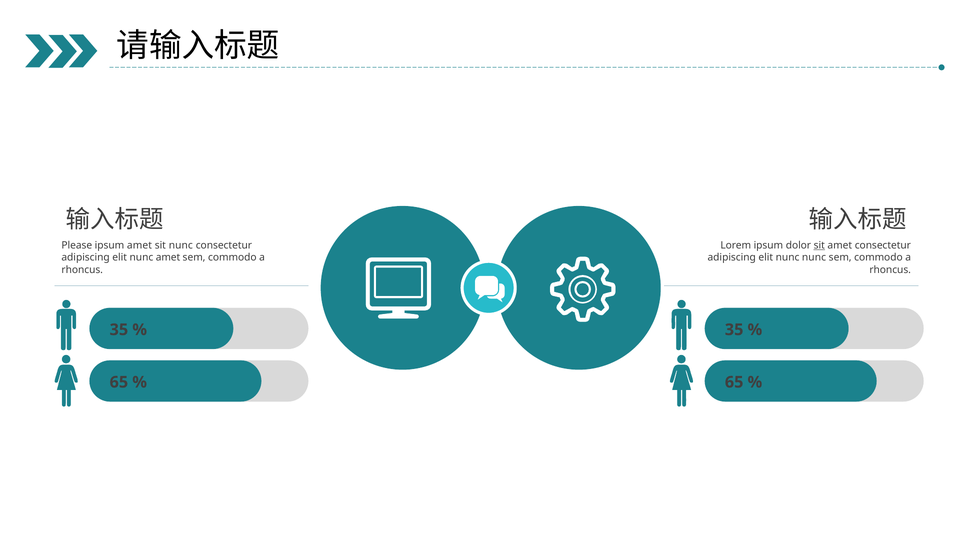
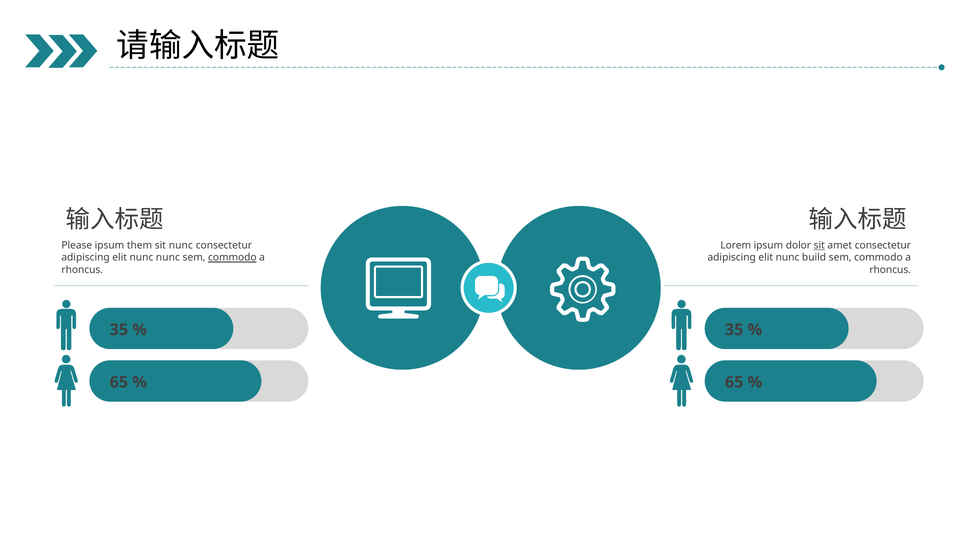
ipsum amet: amet -> them (140, 245)
nunc amet: amet -> nunc (168, 258)
commodo underline: none -> present (232, 258)
nunc nunc: nunc -> build (814, 258)
